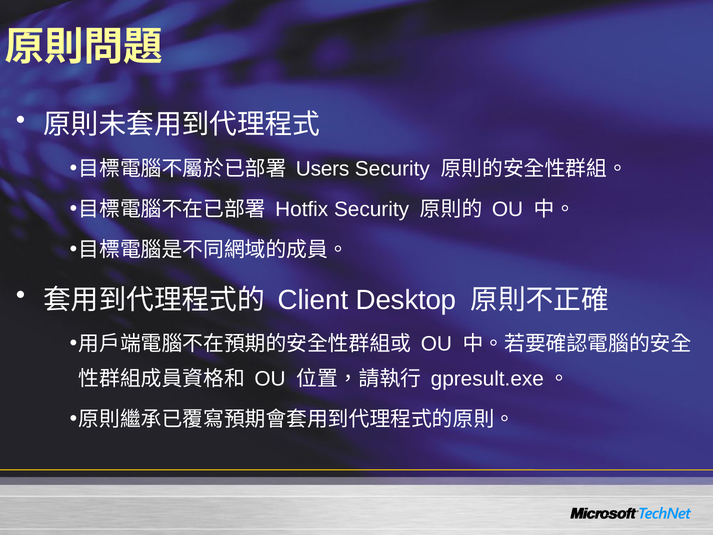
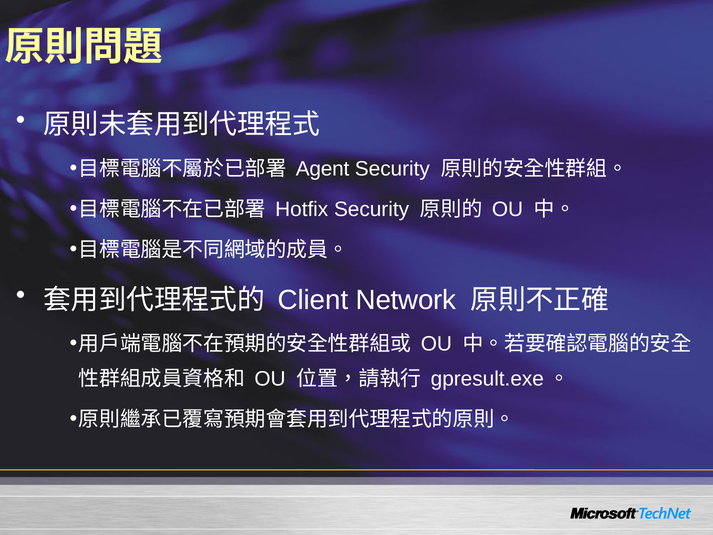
Users: Users -> Agent (323, 169)
Desktop: Desktop -> Network (406, 300)
